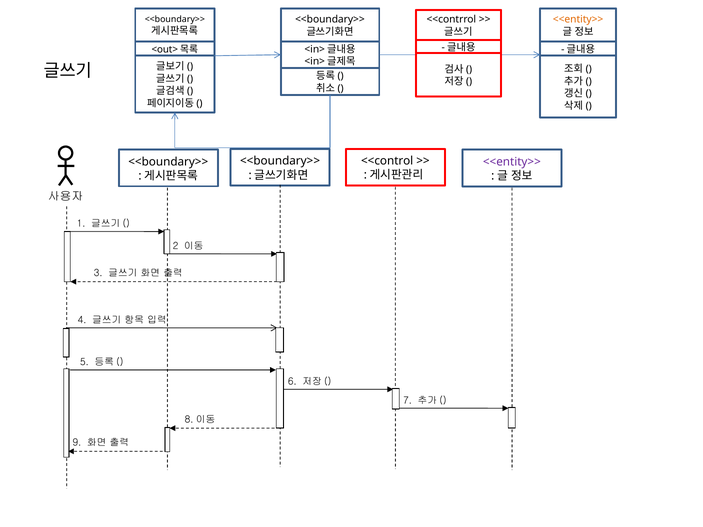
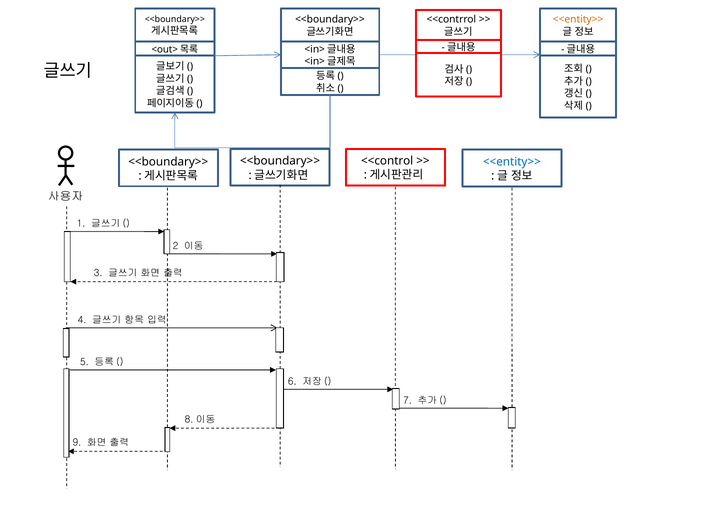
<<entity>> colour: purple -> blue (512, 162)
